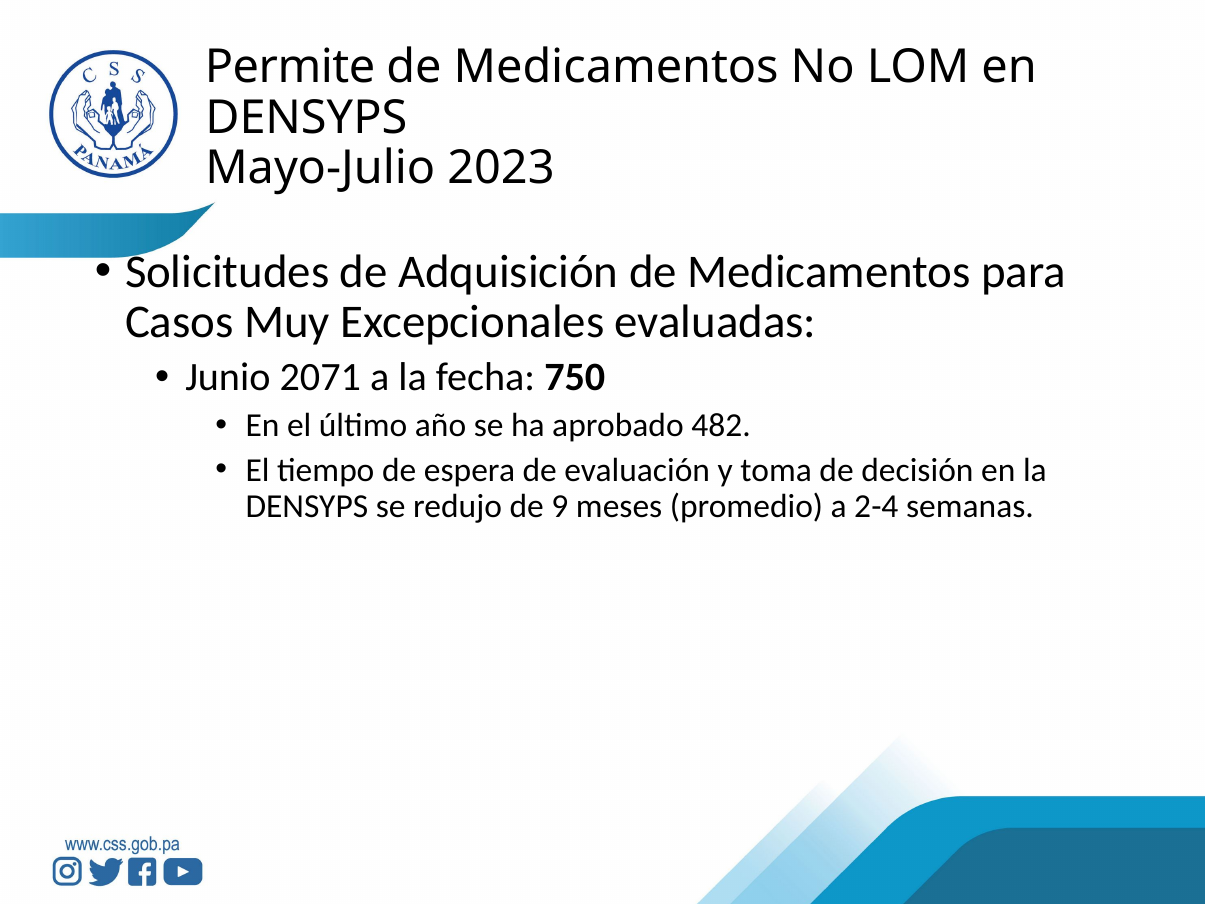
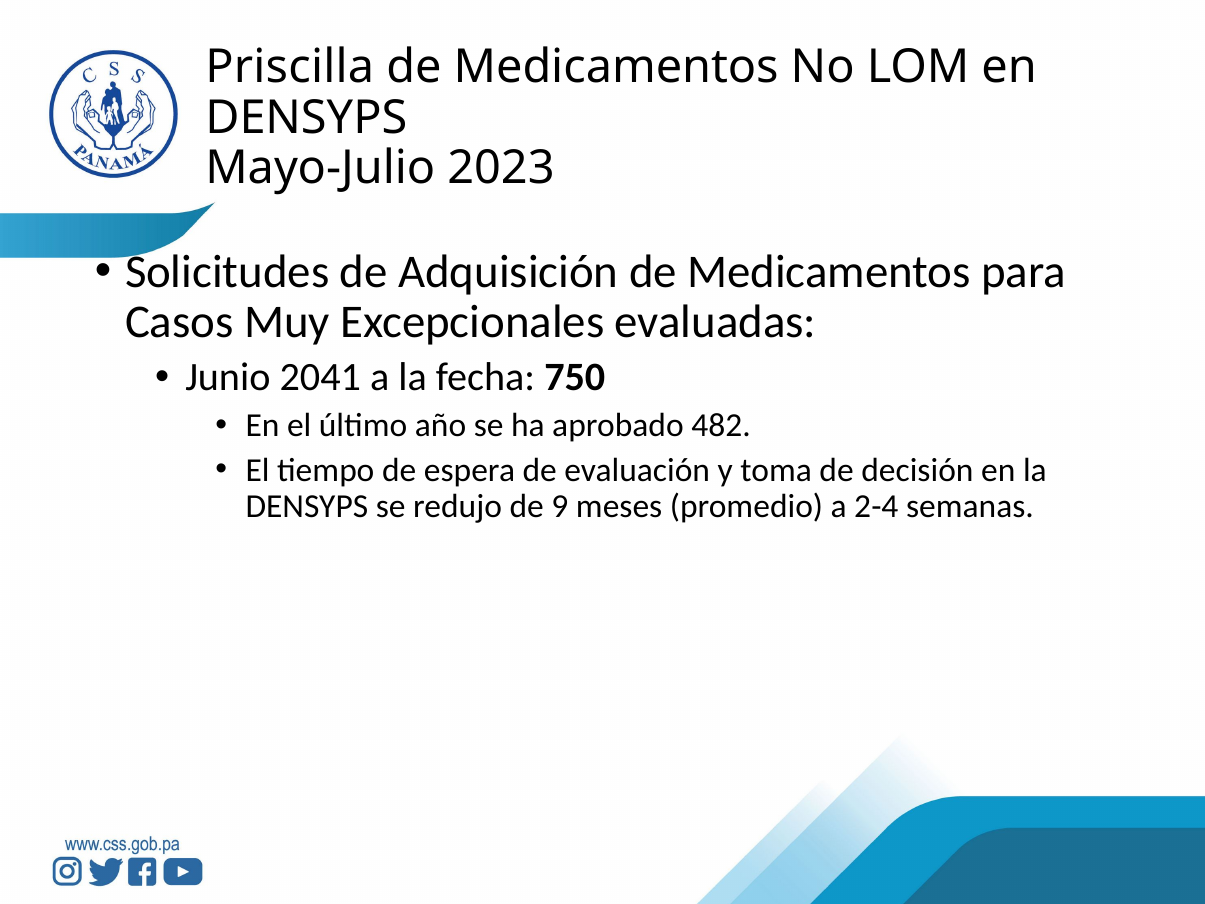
Permite: Permite -> Priscilla (290, 67)
2071: 2071 -> 2041 (320, 377)
